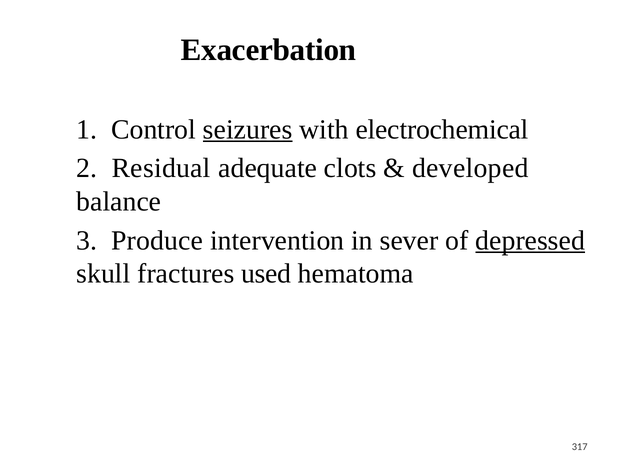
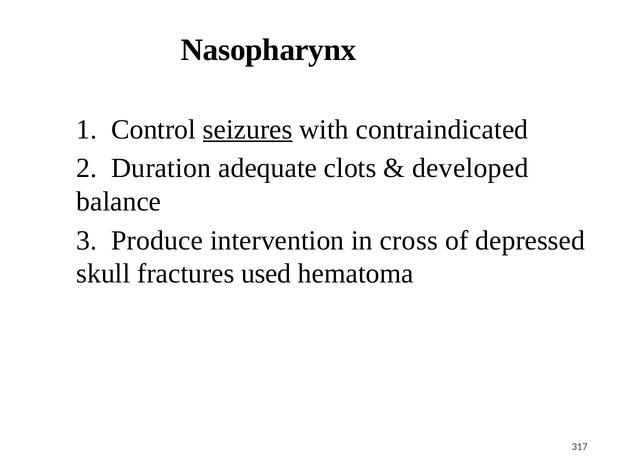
Exacerbation: Exacerbation -> Nasopharynx (269, 50)
electrochemical: electrochemical -> contraindicated (442, 130)
Residual: Residual -> Duration (161, 169)
sever: sever -> cross (409, 241)
depressed underline: present -> none (530, 241)
